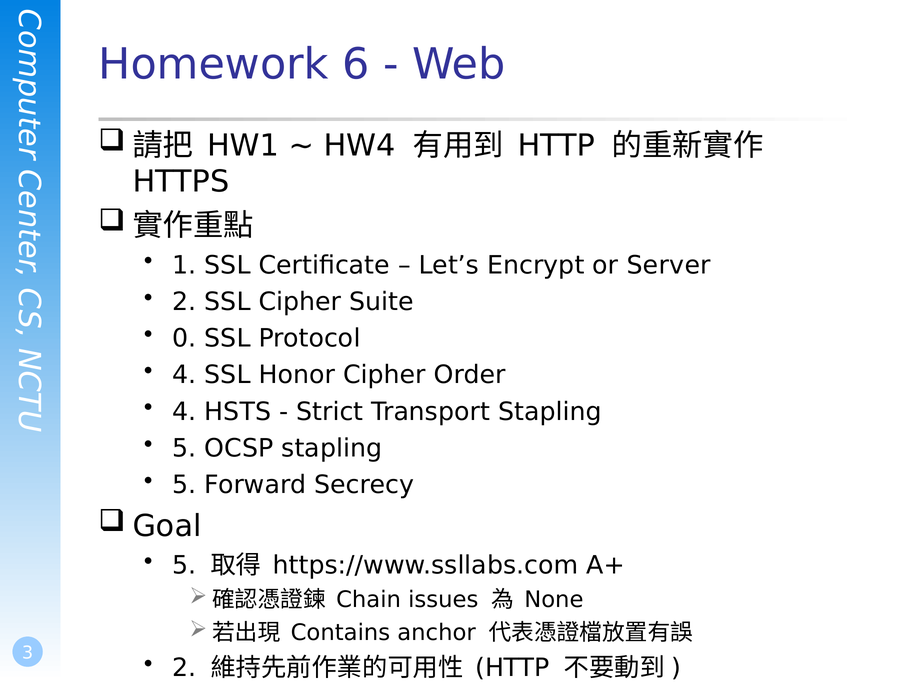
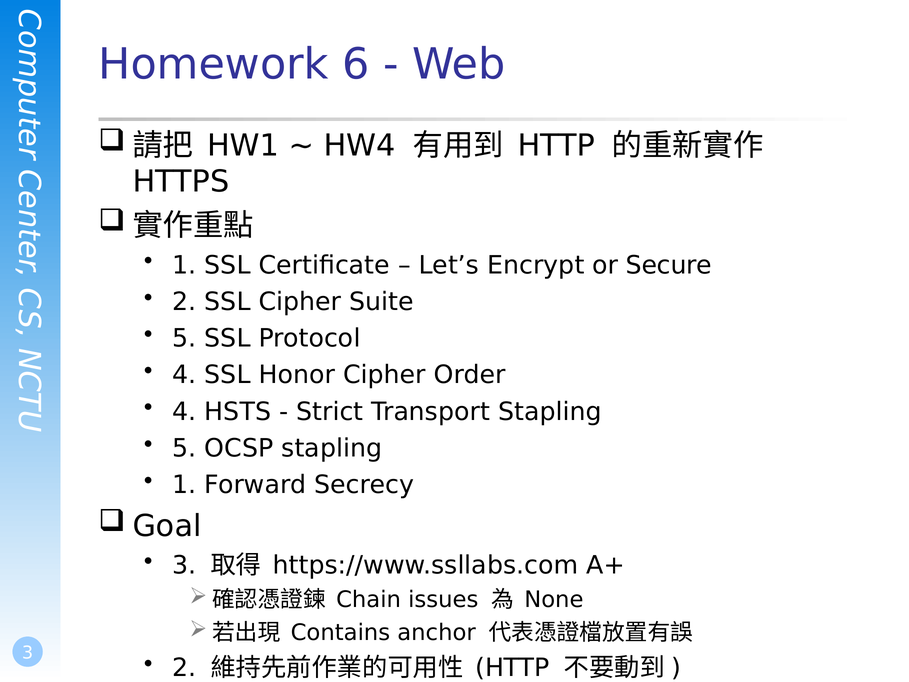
Server: Server -> Secure (669, 265)
0: 0 -> 5 (184, 338)
5: 5 -> 1 (184, 485)
5: 5 -> 3 (184, 565)
